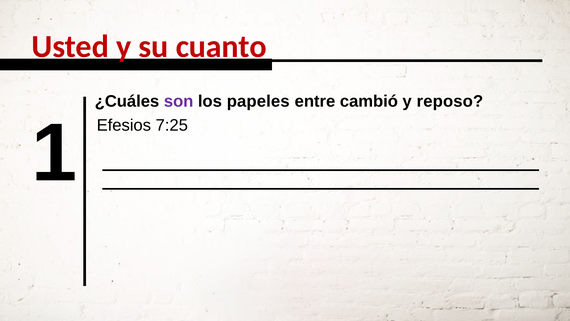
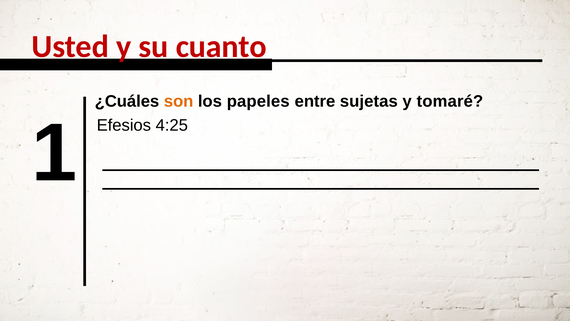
son colour: purple -> orange (179, 101)
cambió: cambió -> sujetas (369, 101)
reposo: reposo -> tomaré (450, 101)
7:25: 7:25 -> 4:25 (172, 125)
